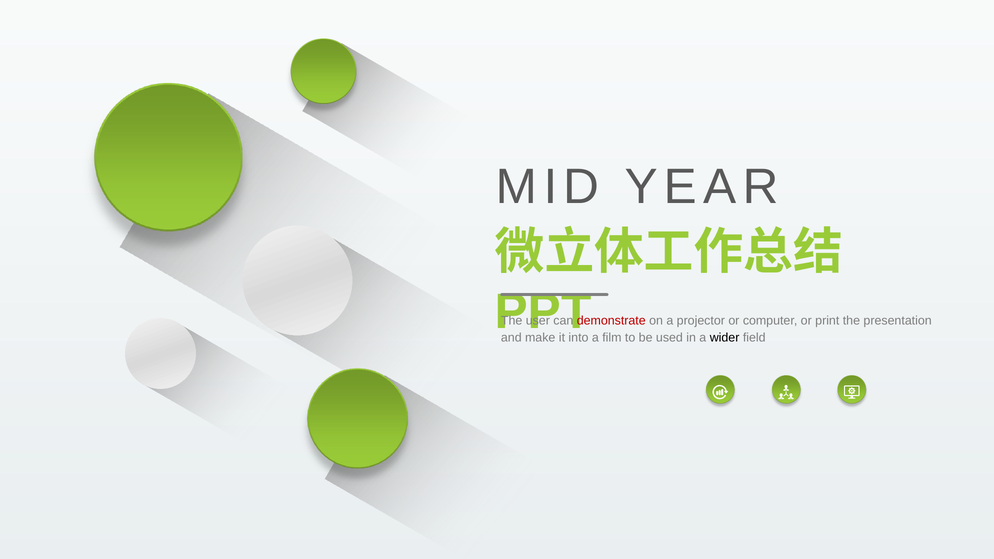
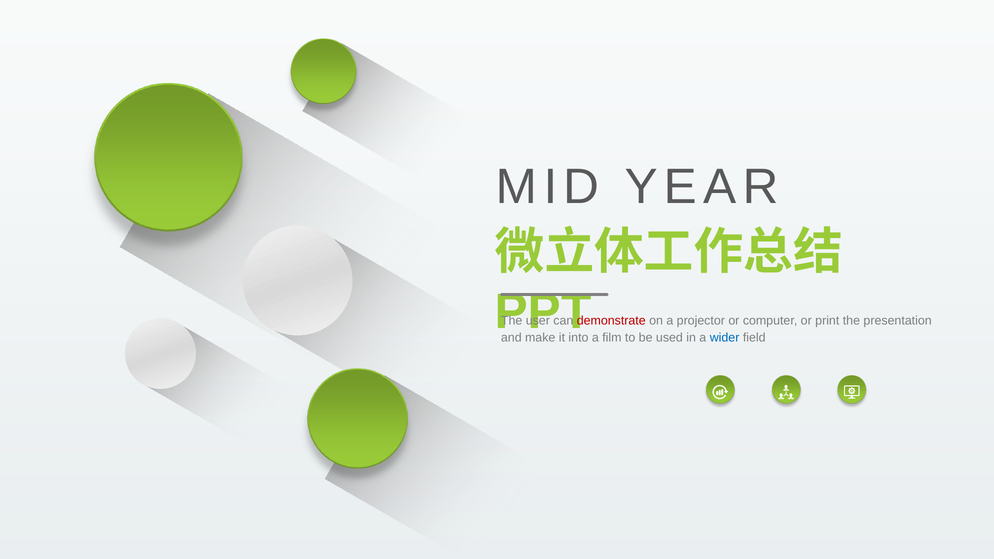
wider colour: black -> blue (725, 338)
